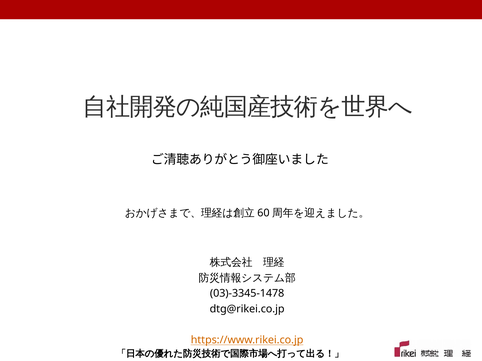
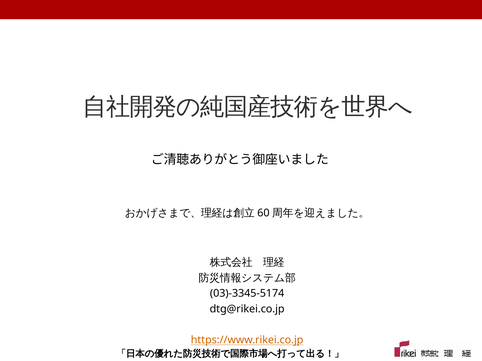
03)-3345-1478: 03)-3345-1478 -> 03)-3345-5174 (247, 294)
